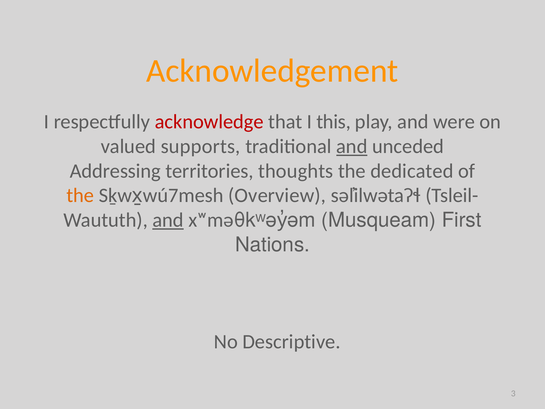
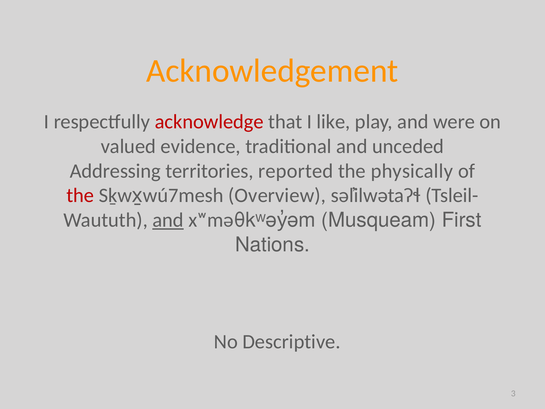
this: this -> like (334, 122)
supports: supports -> evidence (201, 146)
and underline: present -> none (352, 146)
thoughts: thoughts -> reported (296, 171)
dedicated: dedicated -> physically (412, 171)
the colour: orange -> red (80, 195)
